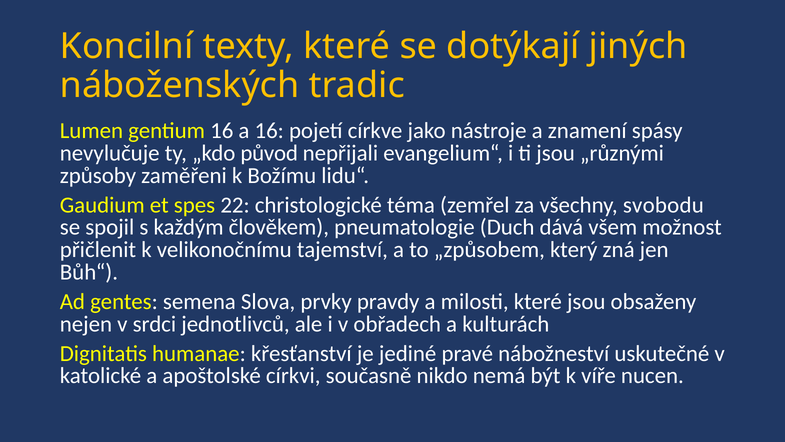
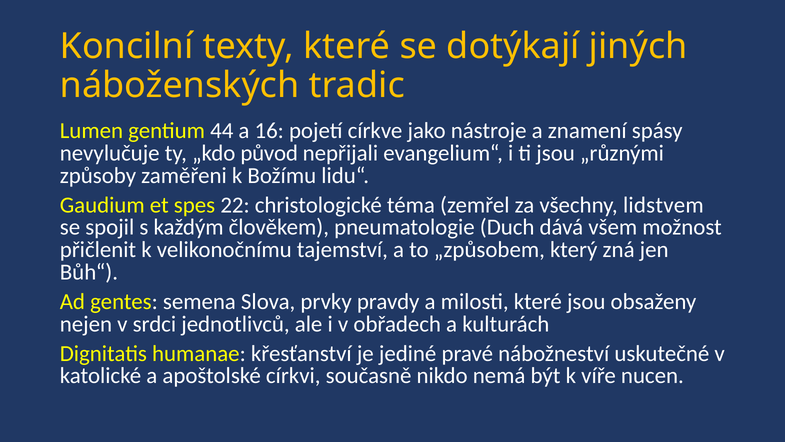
gentium 16: 16 -> 44 (222, 131)
svobodu: svobodu -> lidstvem (663, 205)
